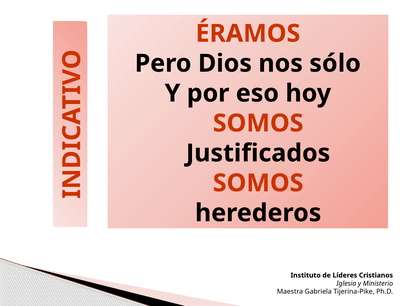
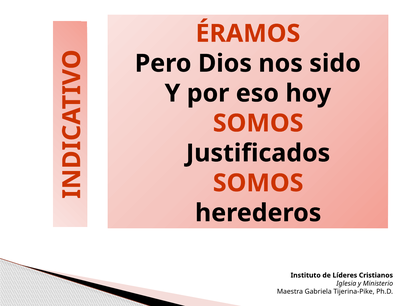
sólo: sólo -> sido (335, 64)
